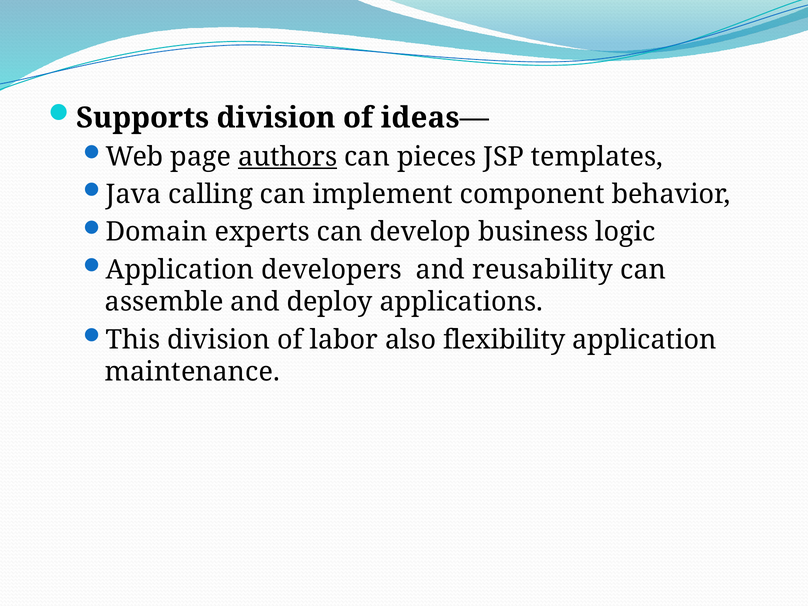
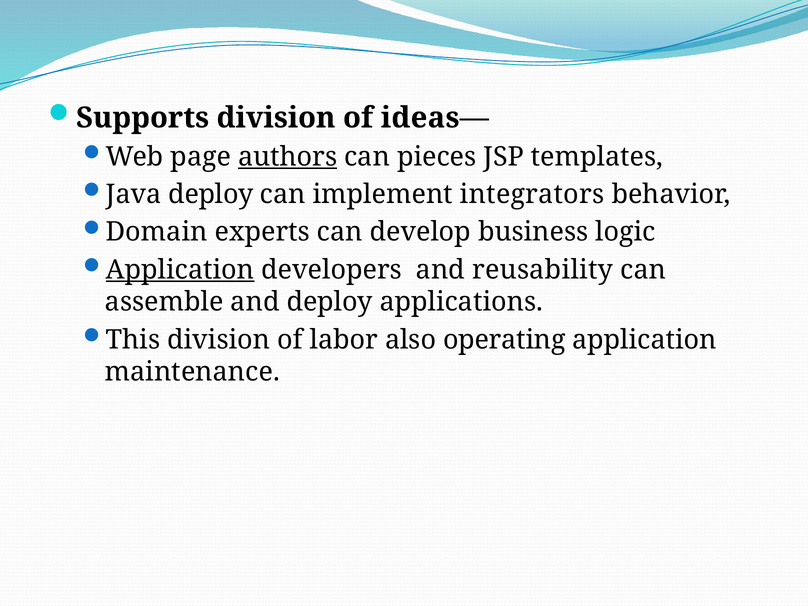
Java calling: calling -> deploy (211, 194)
component: component -> integrators (532, 194)
Application underline: none -> present (180, 270)
flexibility: flexibility -> operating (504, 340)
